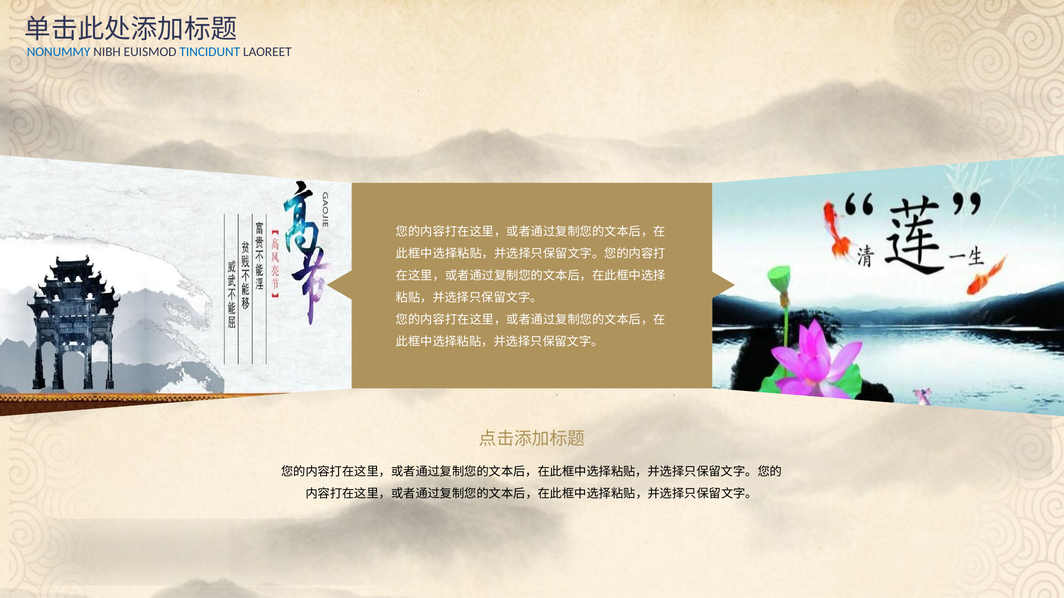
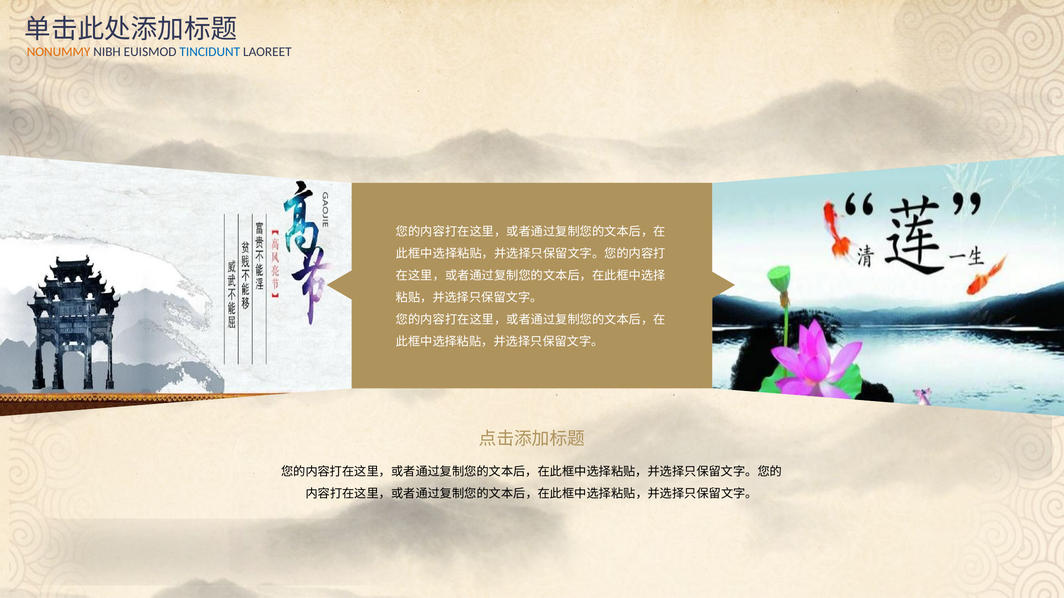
NONUMMY colour: blue -> orange (59, 52)
